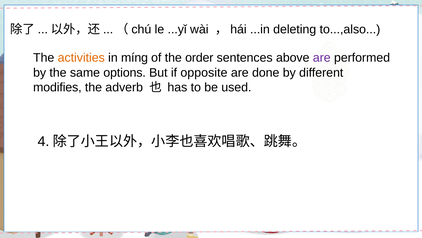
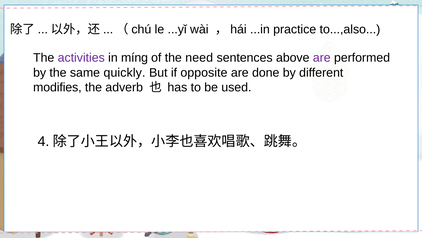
deleting: deleting -> practice (295, 29)
activities colour: orange -> purple (81, 58)
order: order -> need (199, 58)
options: options -> quickly (124, 73)
